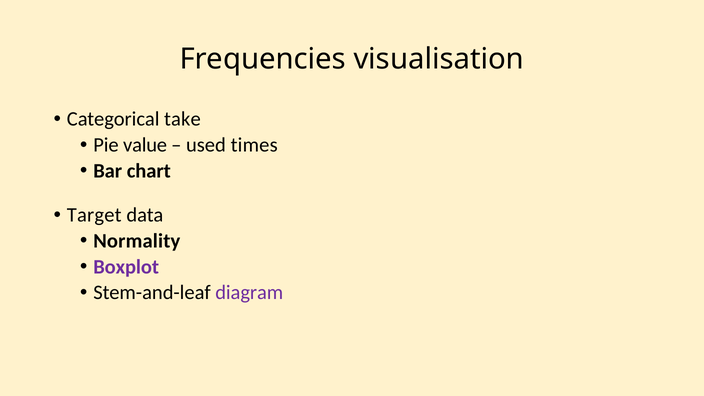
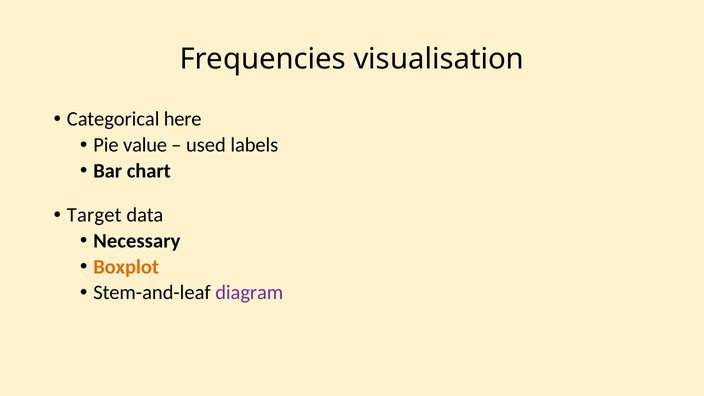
take: take -> here (183, 119)
times: times -> labels (254, 145)
Normality: Normality -> Necessary (137, 241)
Boxplot colour: purple -> orange (126, 267)
